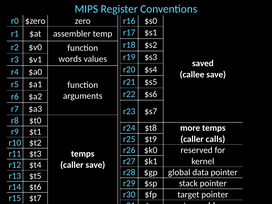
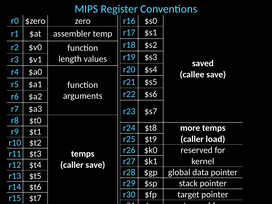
words: words -> length (70, 59)
calls: calls -> load (215, 139)
